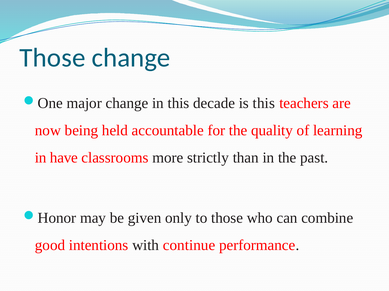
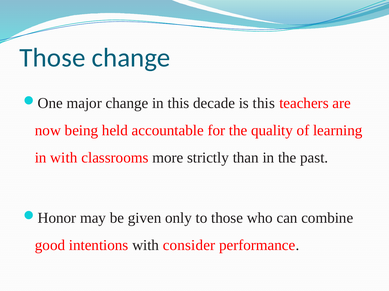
in have: have -> with (64, 158)
continue: continue -> consider (189, 246)
